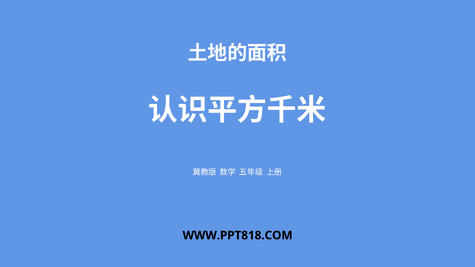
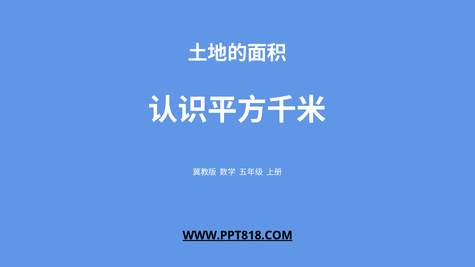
WWW.PPT818.COM underline: none -> present (238, 236)
